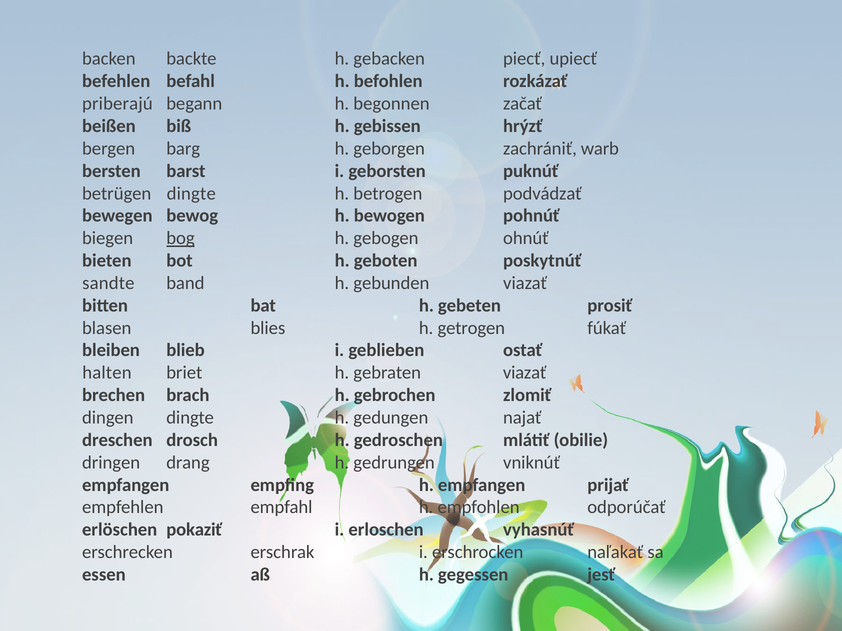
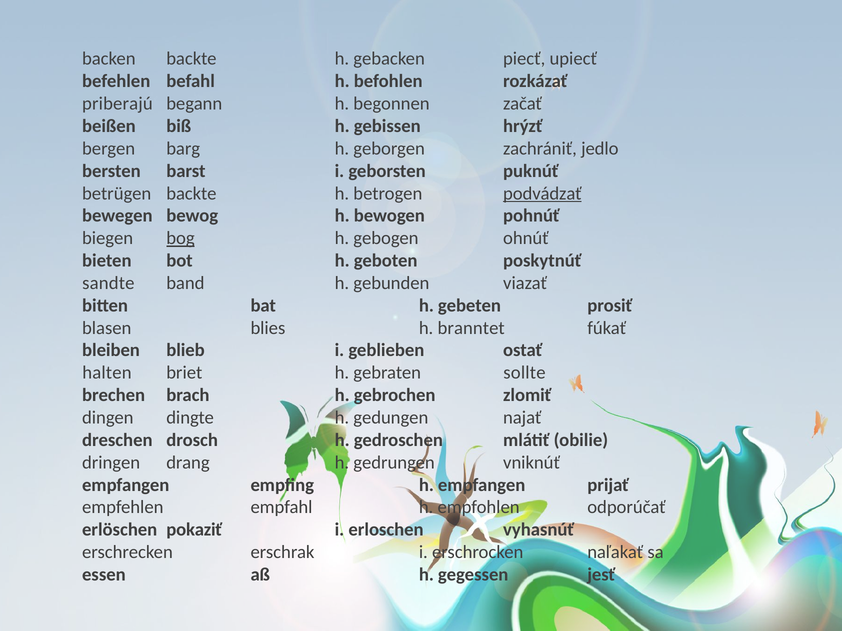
warb: warb -> jedlo (600, 149)
betrügen dingte: dingte -> backte (191, 193)
podvádzať underline: none -> present (542, 193)
getrogen: getrogen -> branntet (471, 328)
gebraten viazať: viazať -> sollte (524, 373)
